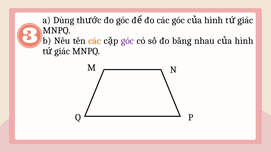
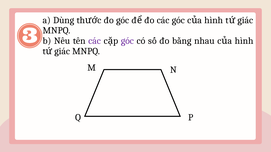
các colour: orange -> purple (95, 41)
